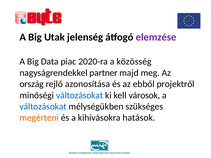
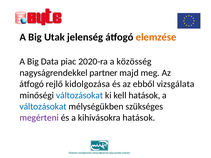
elemzése colour: purple -> orange (156, 37)
ország: ország -> átfogó (32, 84)
azonosítása: azonosítása -> kidolgozása (87, 84)
projektről: projektről -> vizsgálata (176, 84)
kell városok: városok -> hatások (144, 95)
megérteni colour: orange -> purple (39, 118)
